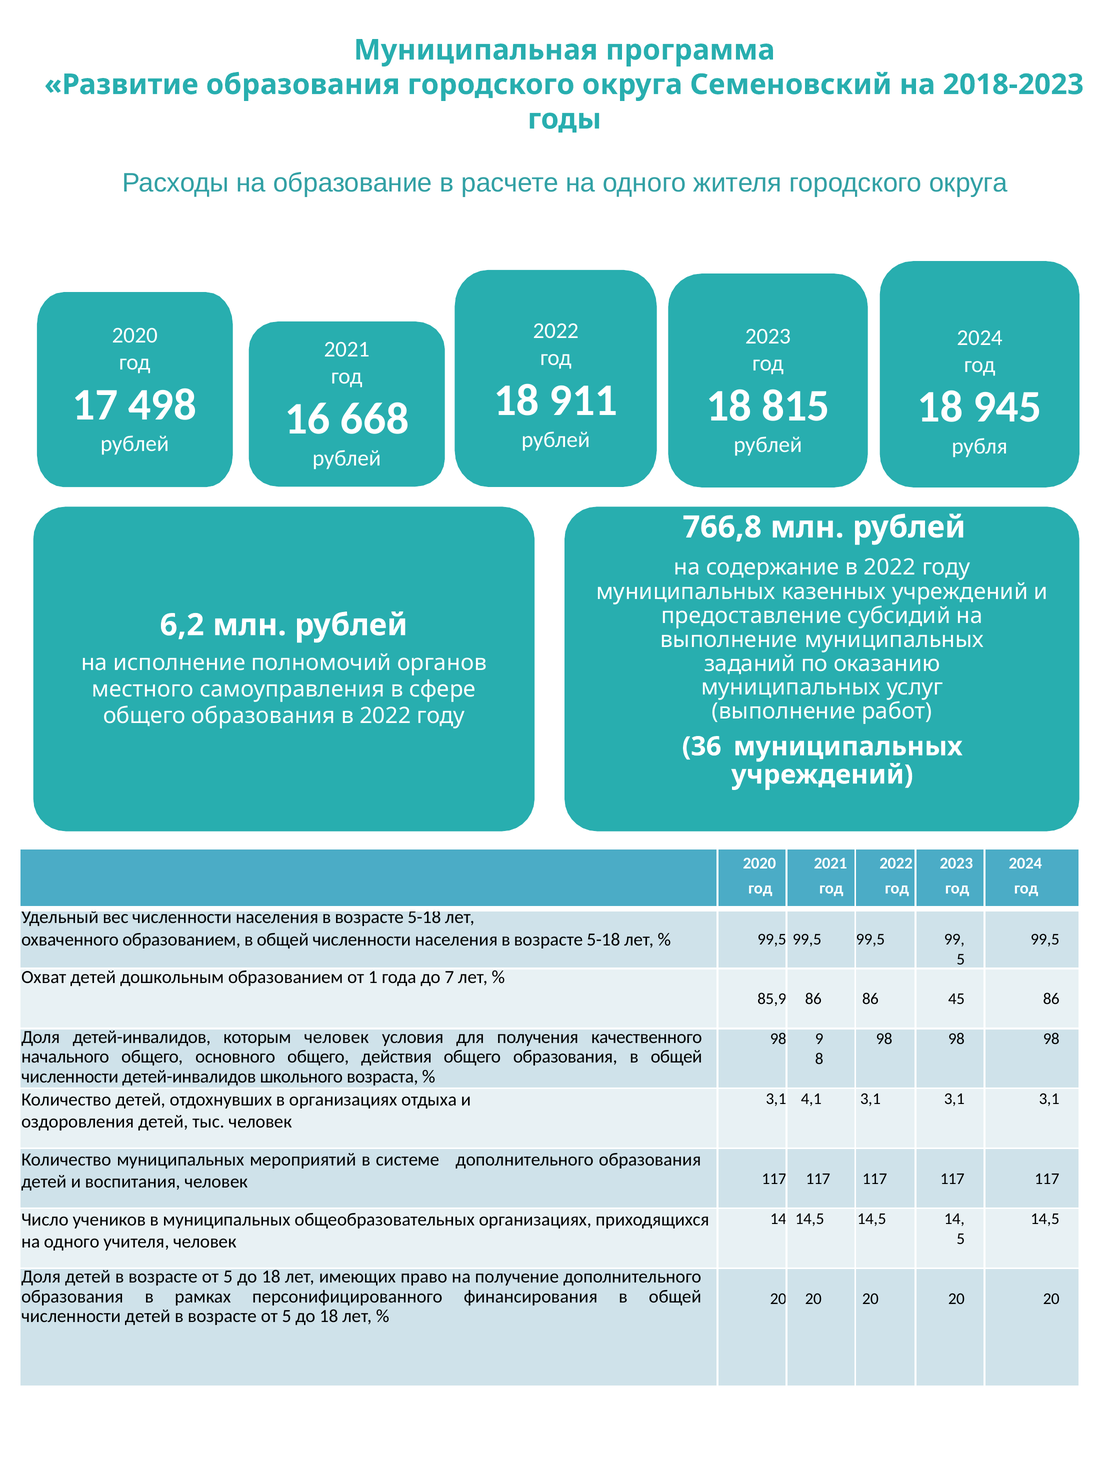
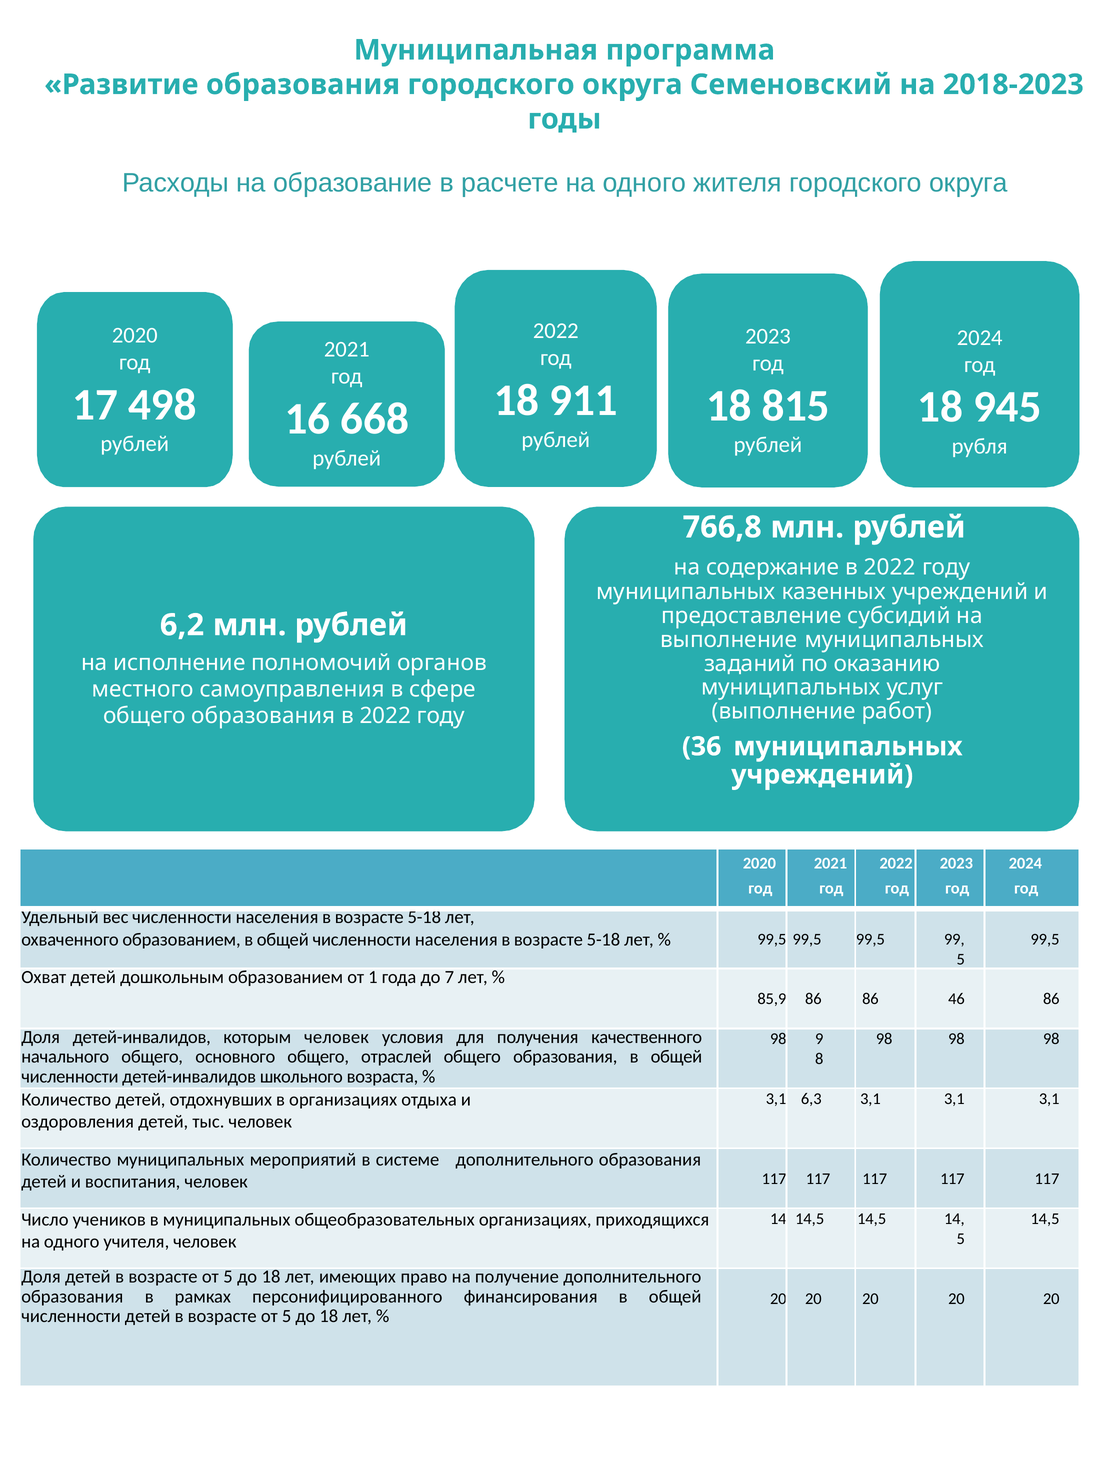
45: 45 -> 46 (956, 999)
действия: действия -> отраслей (396, 1057)
4,1: 4,1 -> 6,3 (811, 1099)
